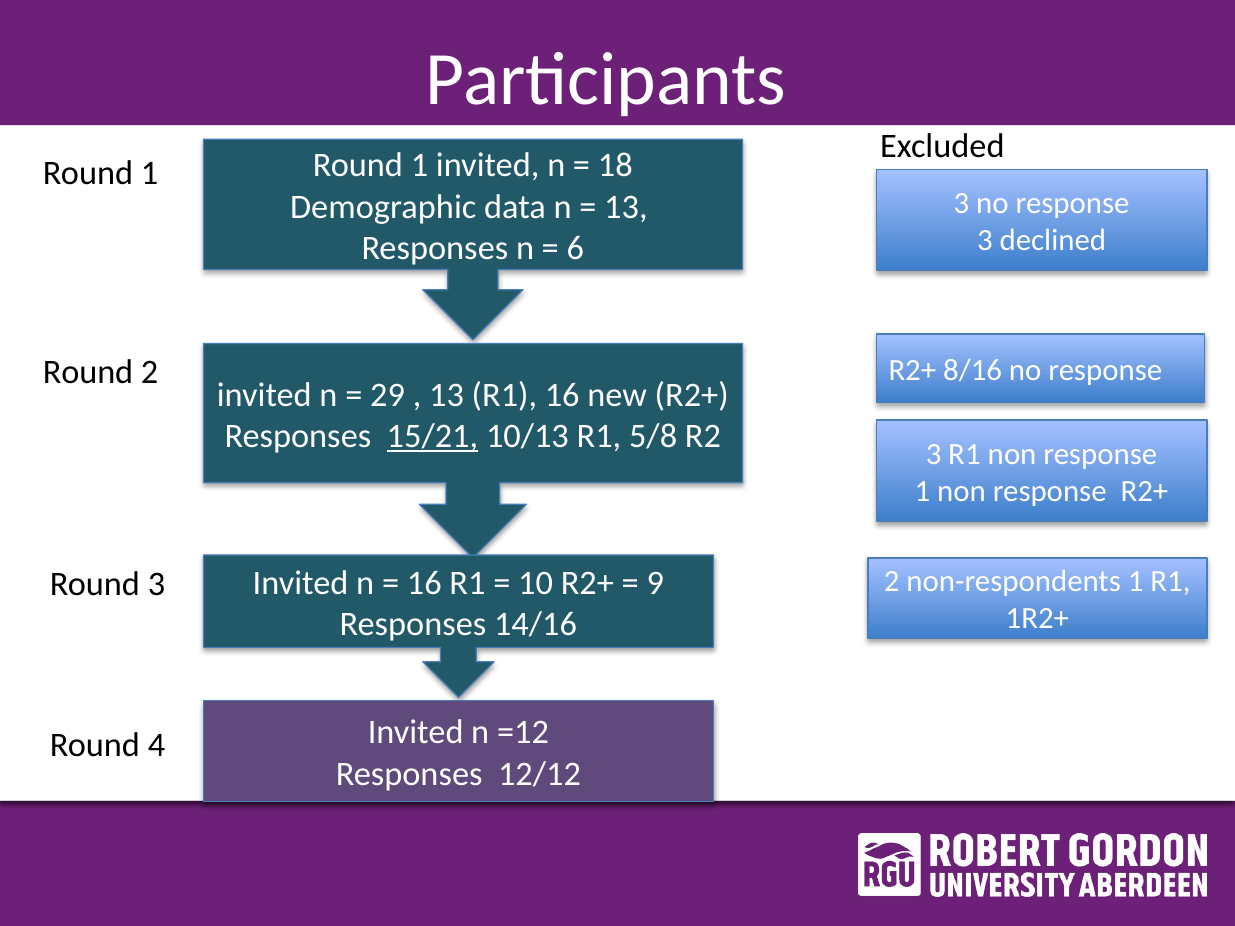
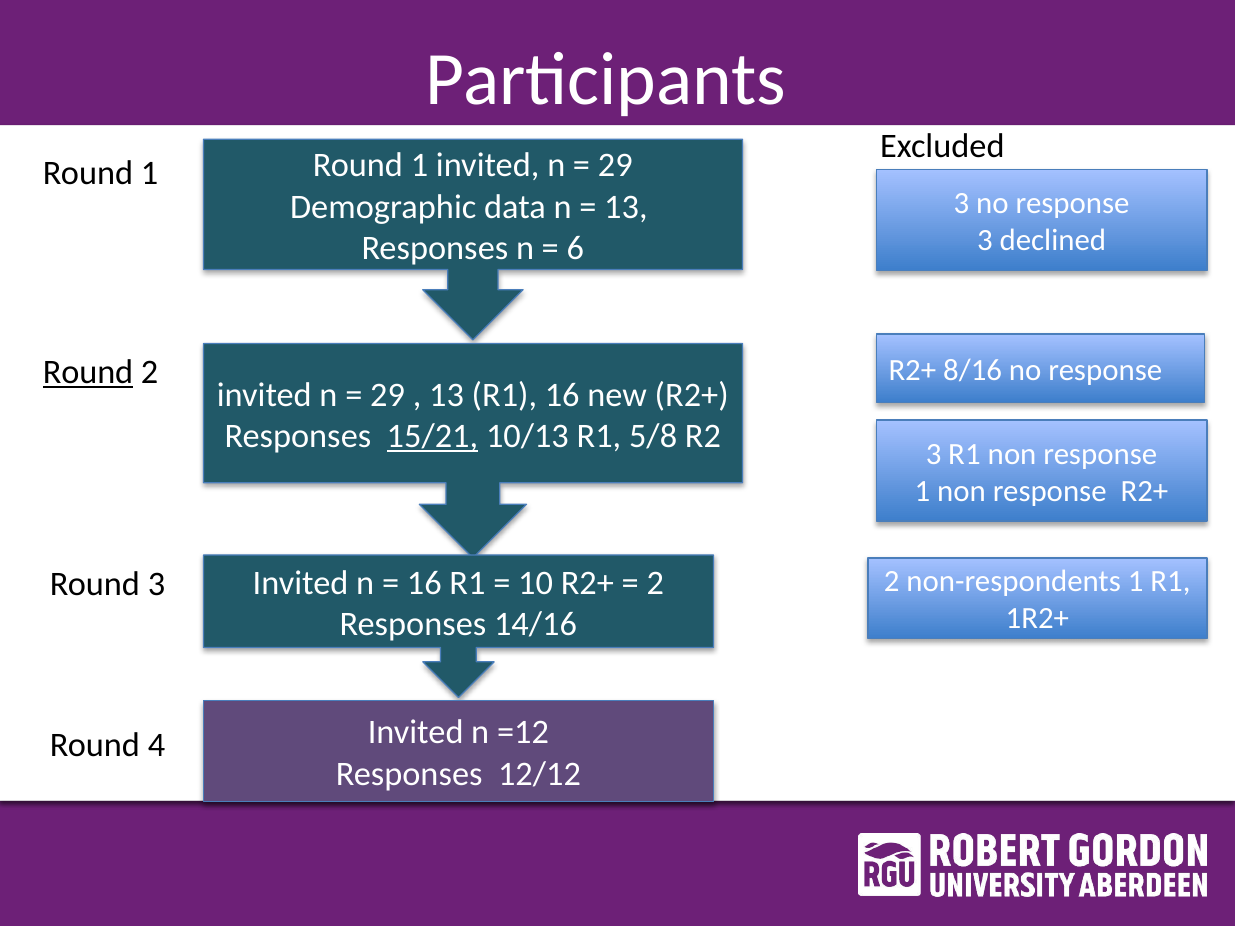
18: 18 -> 29 (615, 166)
Round underline: none -> present (88, 372)
9: 9 -> 2 (655, 583)
